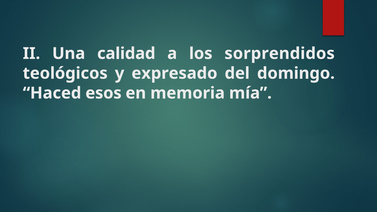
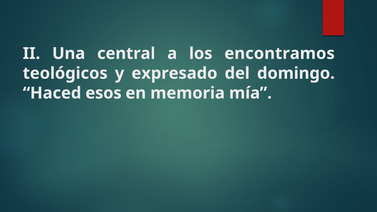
calidad: calidad -> central (126, 54)
sorprendidos: sorprendidos -> encontramos (280, 54)
